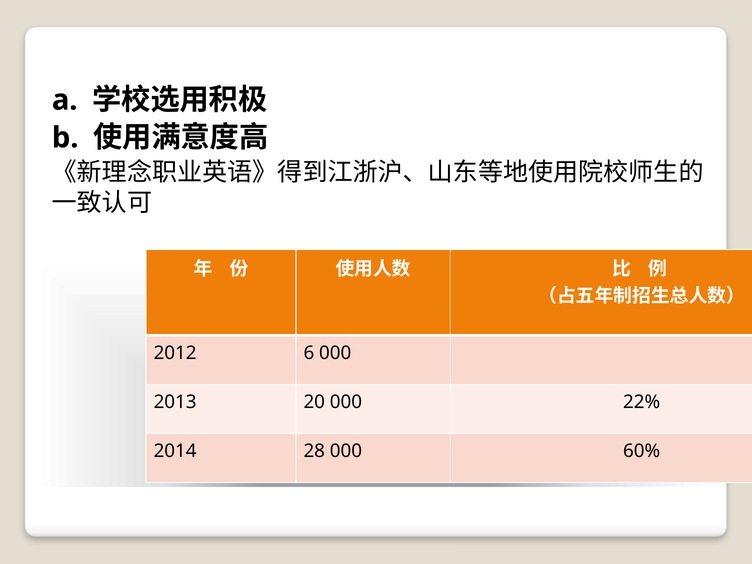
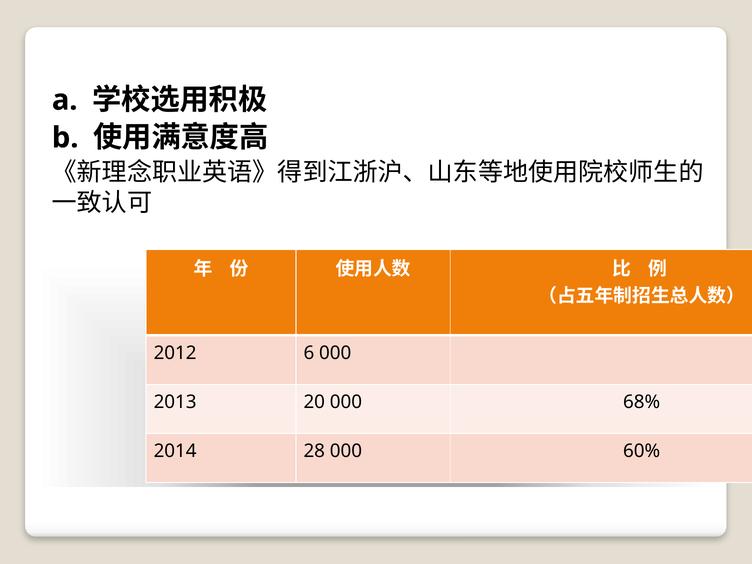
22%: 22% -> 68% (642, 402)
